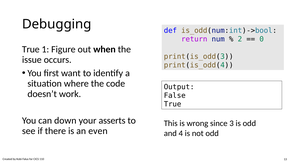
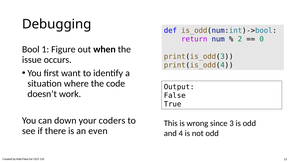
True: True -> Bool (31, 50)
asserts: asserts -> coders (112, 121)
